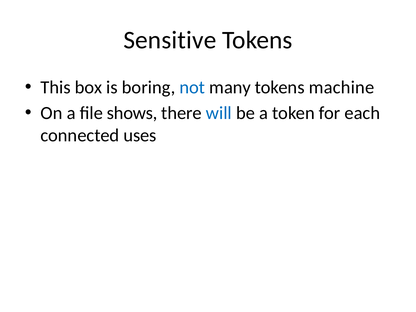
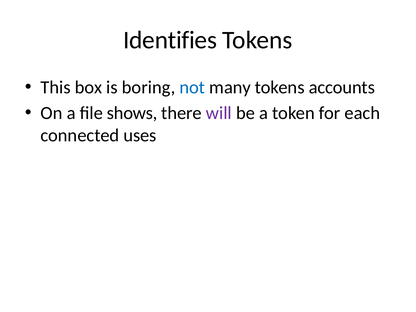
Sensitive: Sensitive -> Identifies (170, 40)
machine: machine -> accounts (342, 87)
will colour: blue -> purple (219, 113)
